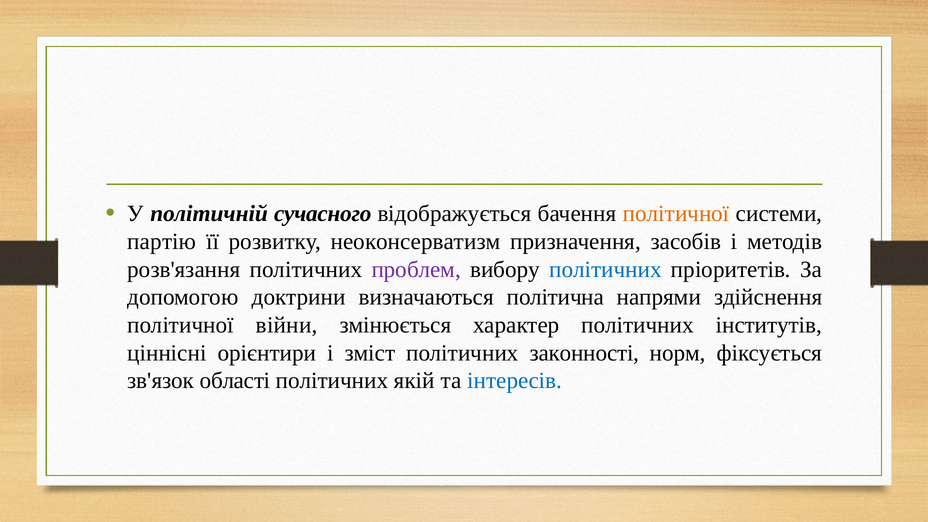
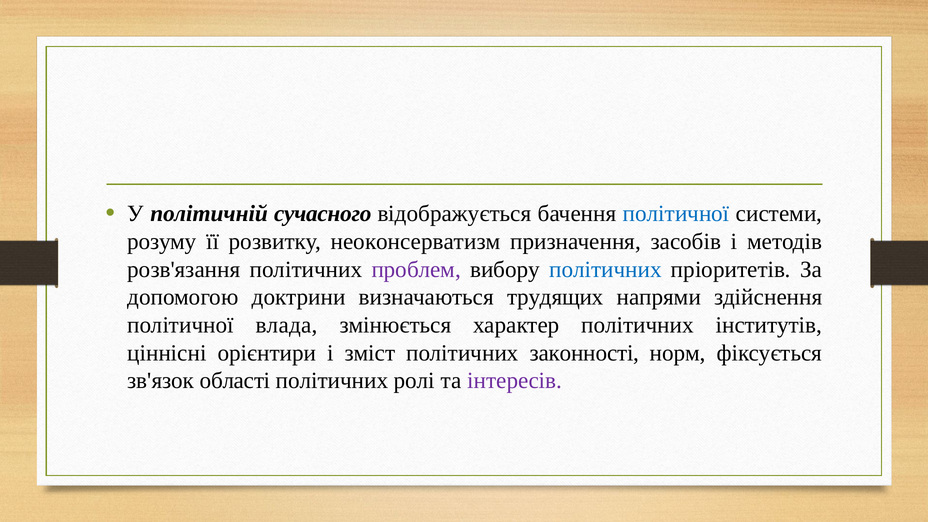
політичної colour: orange -> blue (676, 214)
партію: партію -> розуму (162, 242)
політична: політична -> трудящих (555, 297)
війни: війни -> влада (287, 325)
якій: якій -> ролі (414, 381)
інтересів colour: blue -> purple (515, 381)
